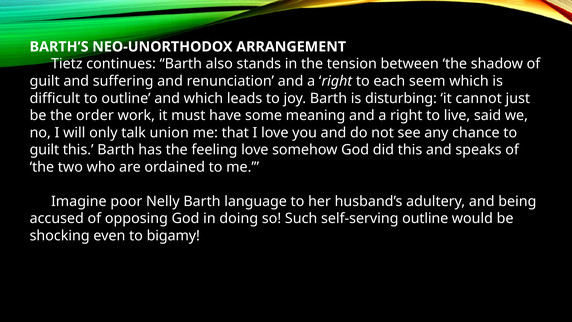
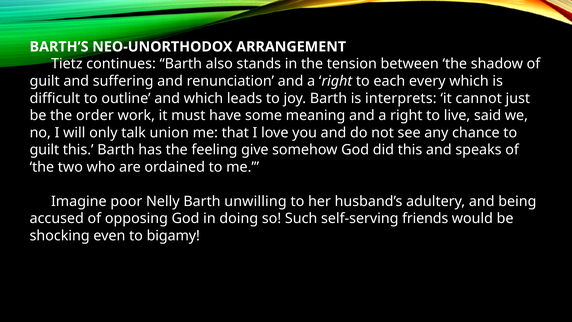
seem: seem -> every (427, 81)
disturbing: disturbing -> interprets (401, 98)
feeling love: love -> give (255, 150)
language: language -> unwilling (255, 201)
self-serving outline: outline -> friends (425, 218)
